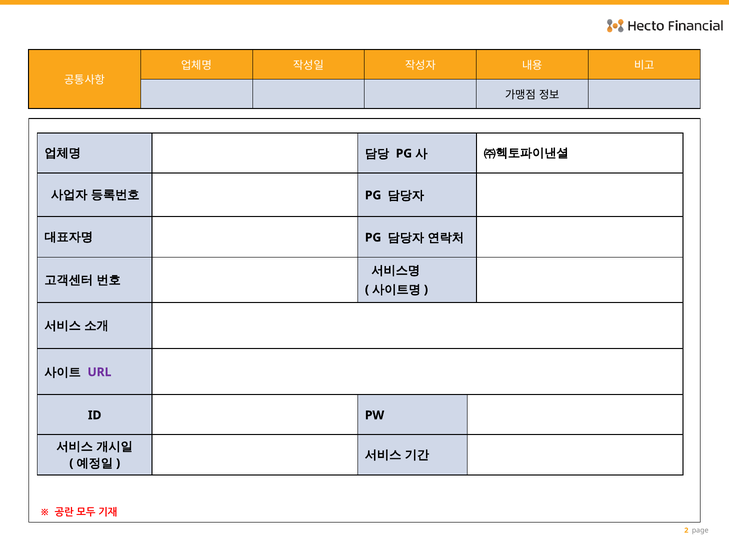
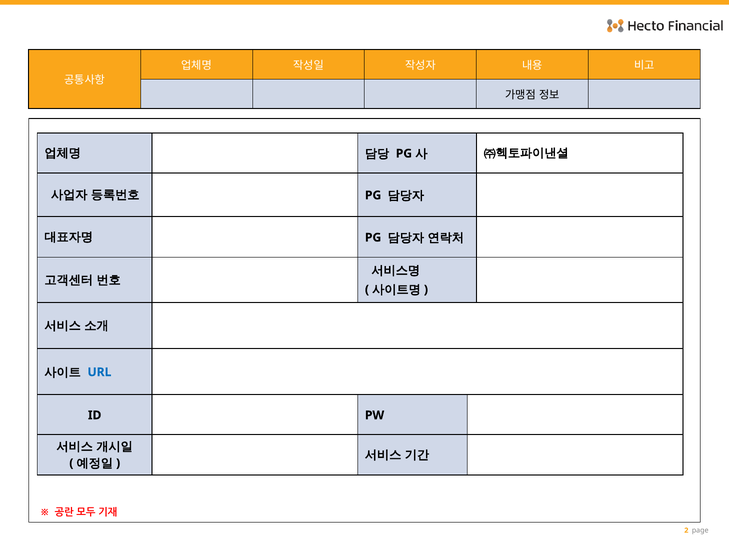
URL colour: purple -> blue (99, 372)
